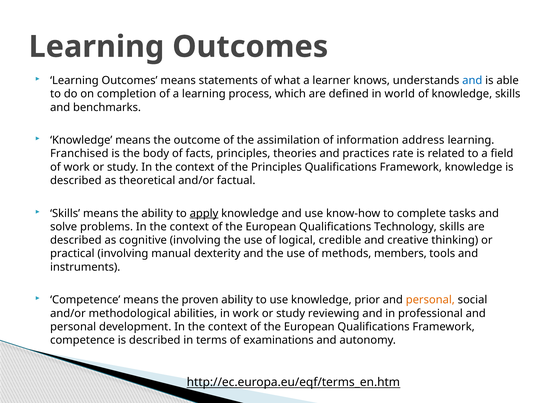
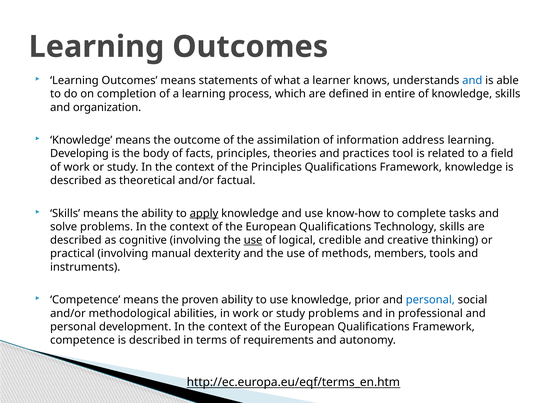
world: world -> entire (400, 94)
benchmarks: benchmarks -> organization (107, 108)
Franchised: Franchised -> Developing (79, 154)
rate: rate -> tool (403, 154)
use underline: none -> present (253, 240)
personal colour: orange -> blue (430, 300)
study reviewing: reviewing -> problems (334, 314)
examinations: examinations -> requirements (278, 341)
